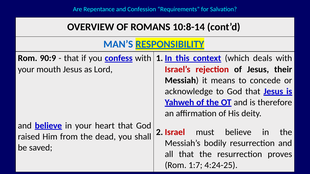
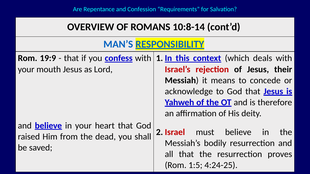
90:9: 90:9 -> 19:9 (48, 58)
1:7: 1:7 -> 1:5 (195, 166)
